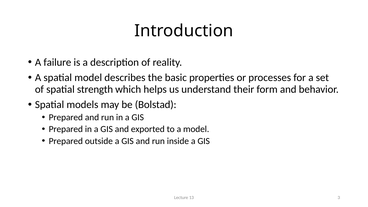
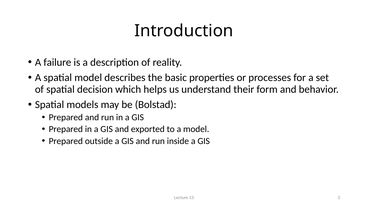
strength: strength -> decision (95, 89)
